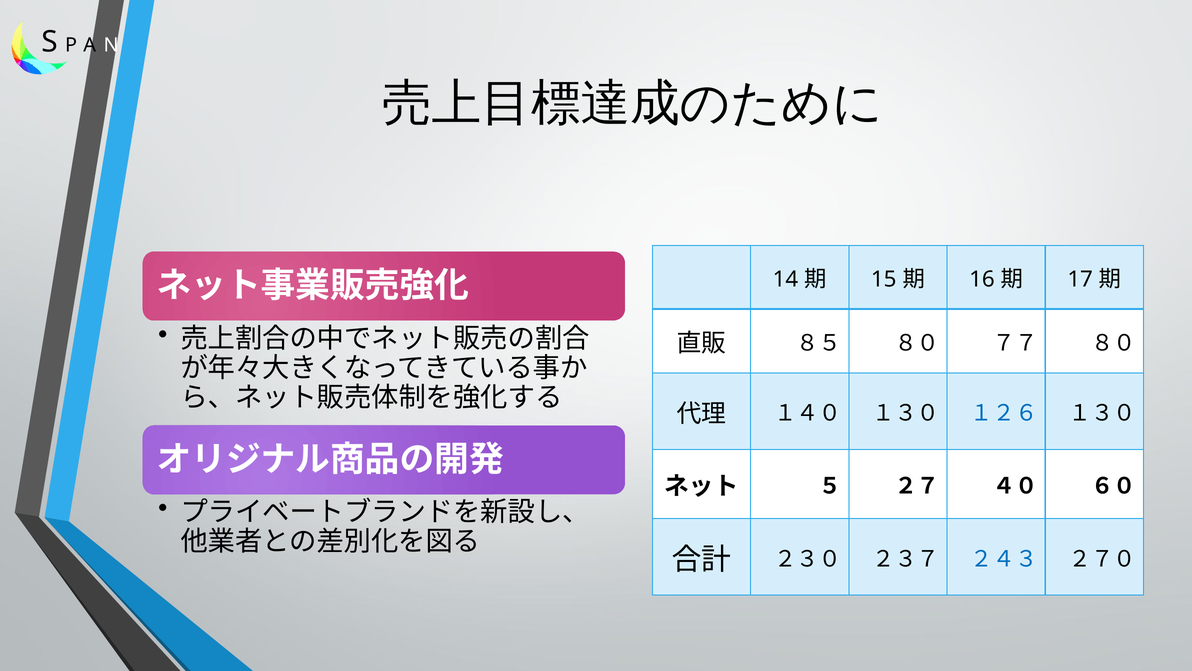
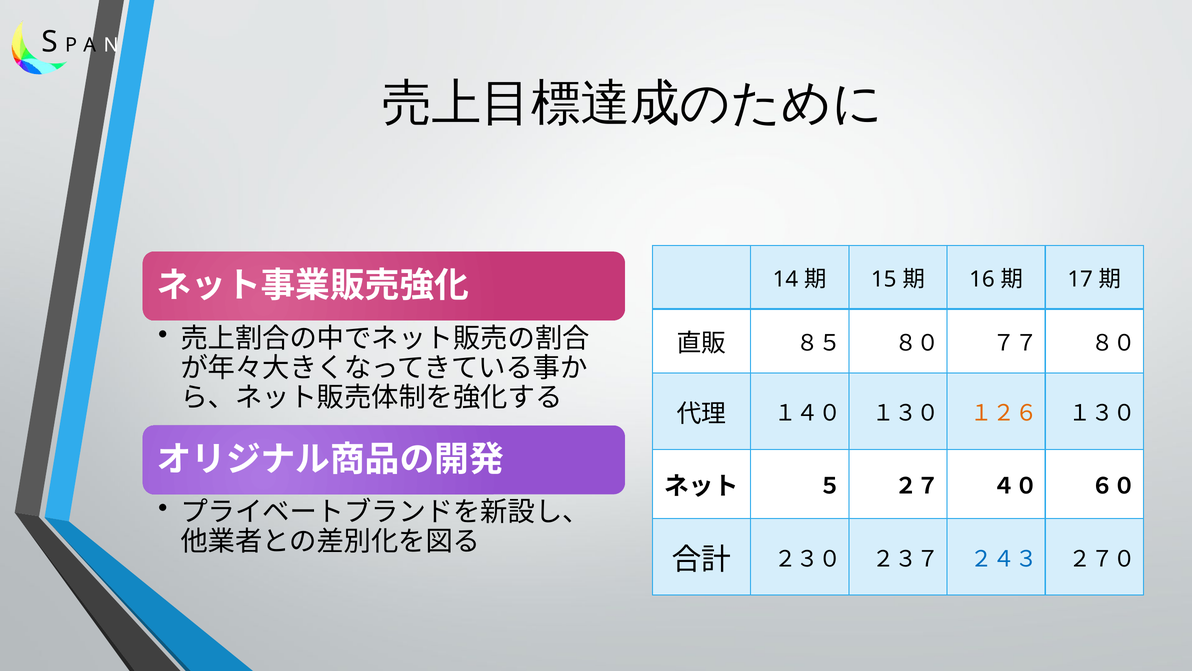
１２６ colour: blue -> orange (1004, 413)
